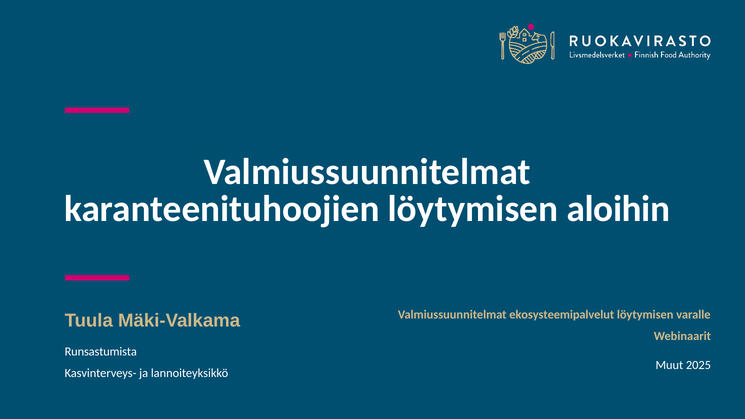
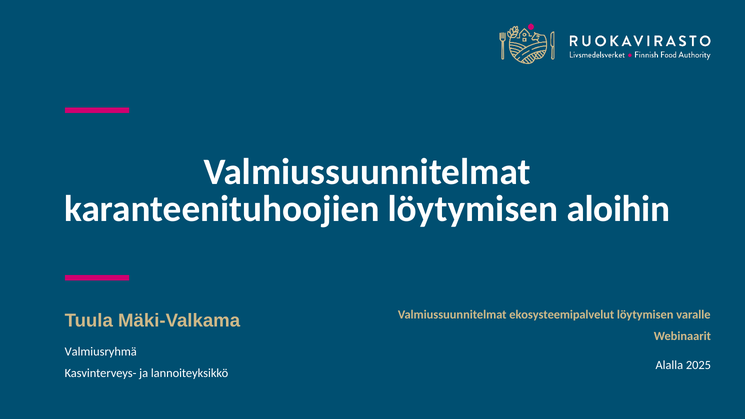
Runsastumista: Runsastumista -> Valmiusryhmä (101, 352)
Muut: Muut -> Alalla (669, 365)
